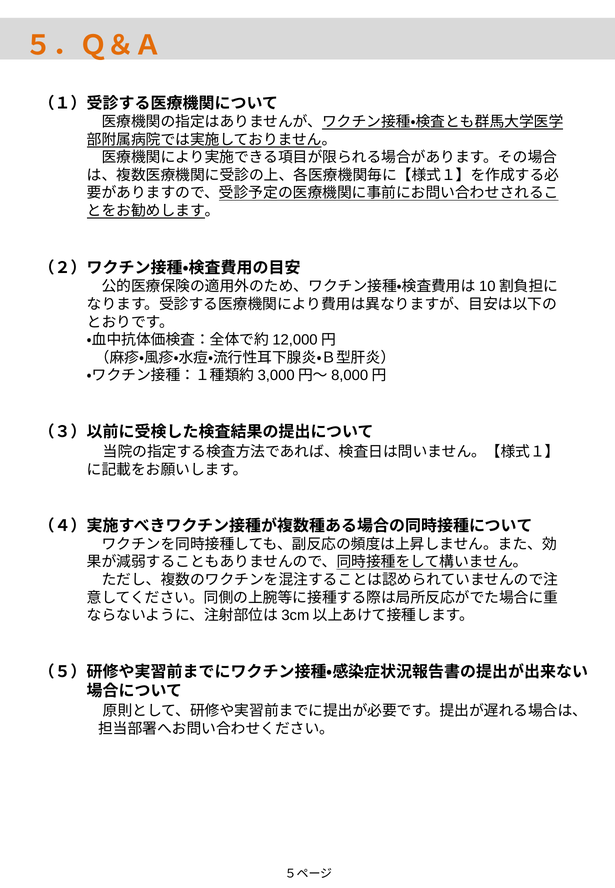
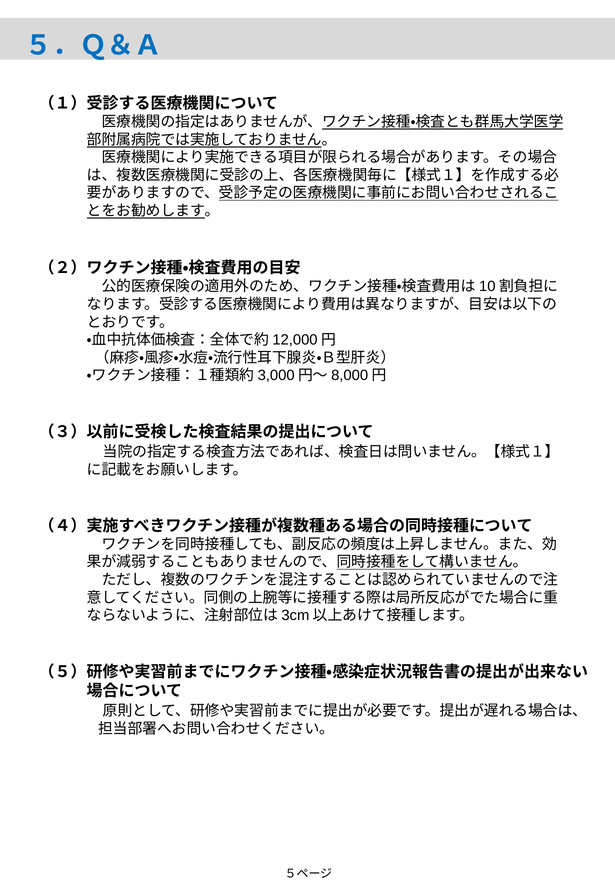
５．Ｑ＆Ａ colour: orange -> blue (93, 46)
